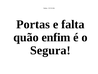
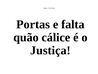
enfim: enfim -> cálice (56, 37)
Segura: Segura -> Justiça (50, 50)
